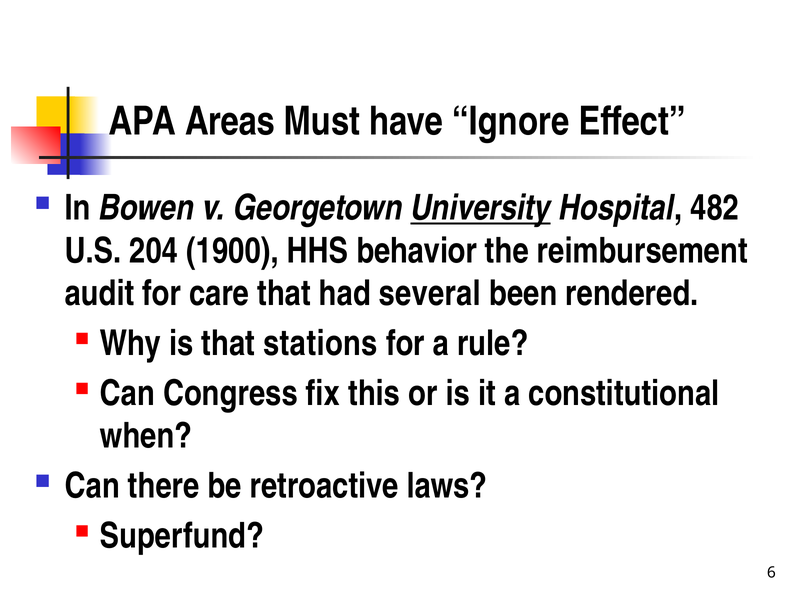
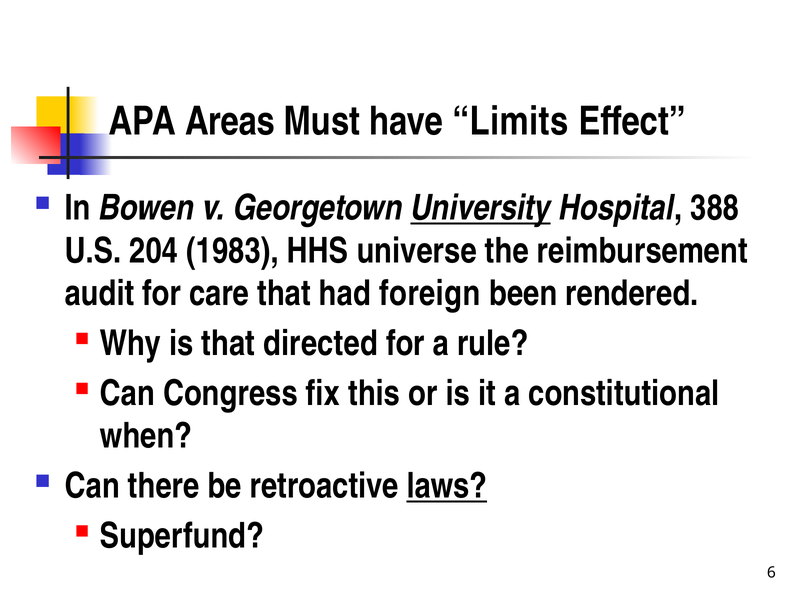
Ignore: Ignore -> Limits (511, 122)
482: 482 -> 388 (715, 208)
1900: 1900 -> 1983 (232, 251)
behavior: behavior -> universe (417, 251)
several: several -> foreign (430, 294)
stations: stations -> directed (321, 343)
laws underline: none -> present (447, 486)
